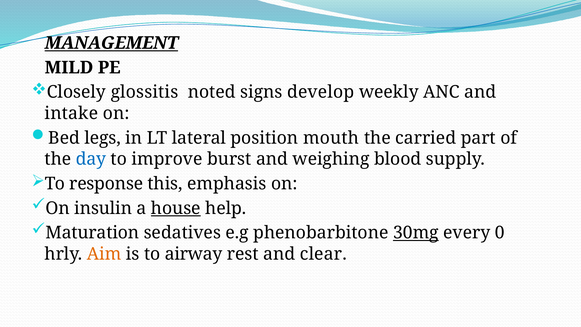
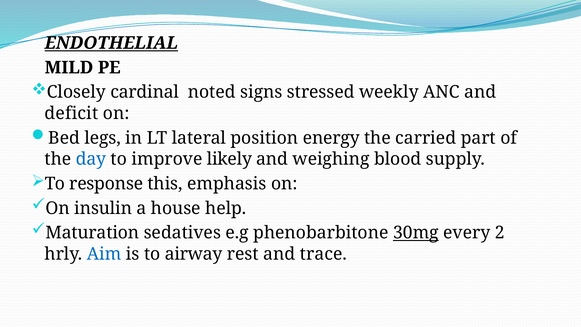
MANAGEMENT: MANAGEMENT -> ENDOTHELIAL (111, 43)
glossitis: glossitis -> cardinal (145, 92)
develop: develop -> stressed (321, 92)
intake: intake -> deficit (71, 113)
mouth: mouth -> energy (331, 138)
burst: burst -> likely (229, 159)
house underline: present -> none (176, 208)
0: 0 -> 2 (500, 233)
Aim colour: orange -> blue (104, 254)
clear: clear -> trace (323, 254)
